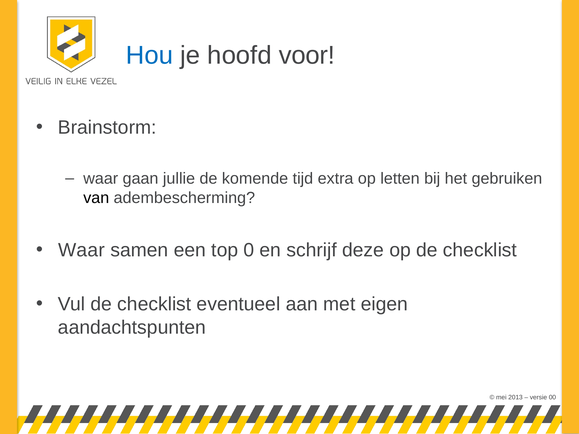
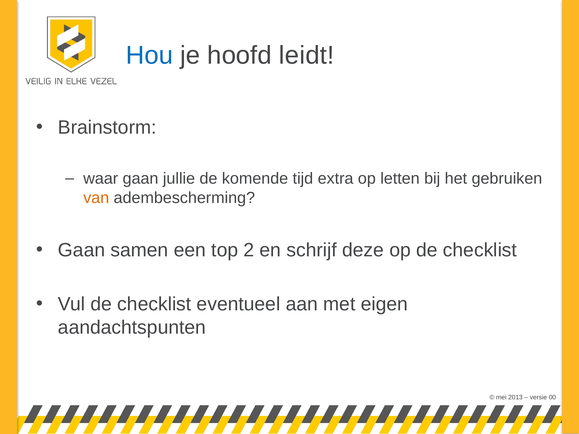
voor: voor -> leidt (307, 55)
van colour: black -> orange (96, 198)
Waar: Waar -> Gaan (82, 250)
0: 0 -> 2 (249, 250)
